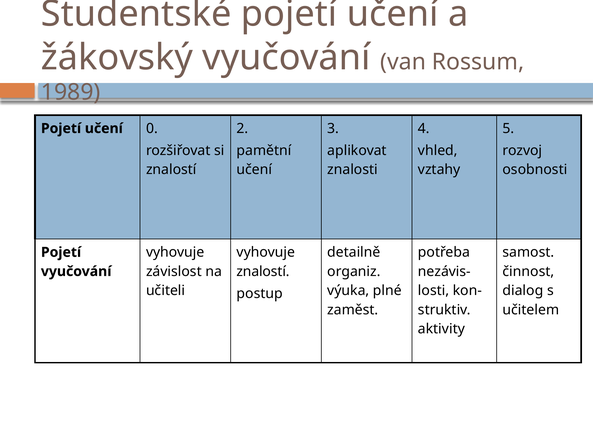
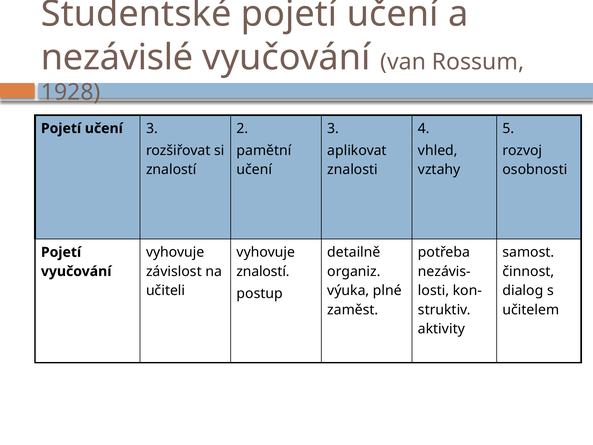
žákovský: žákovský -> nezávislé (117, 57)
1989: 1989 -> 1928 (71, 92)
Pojetí učení 0: 0 -> 3 (152, 128)
